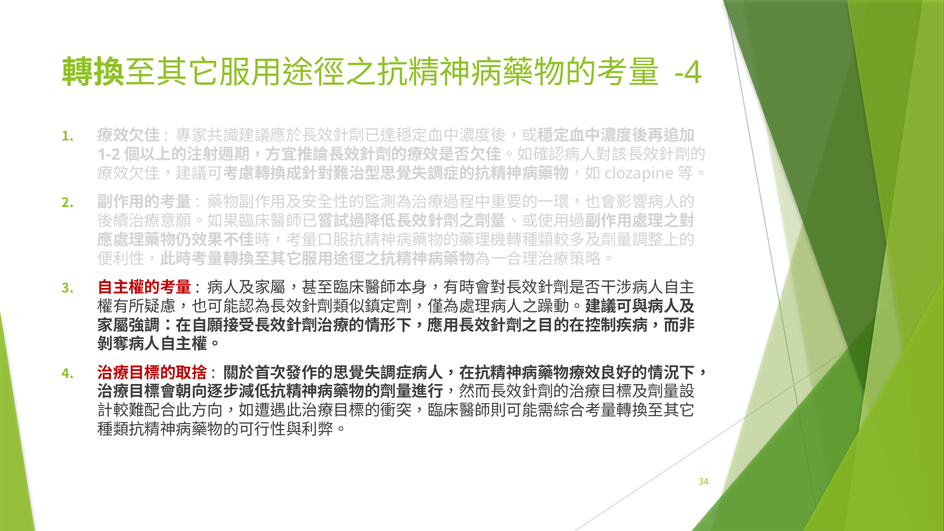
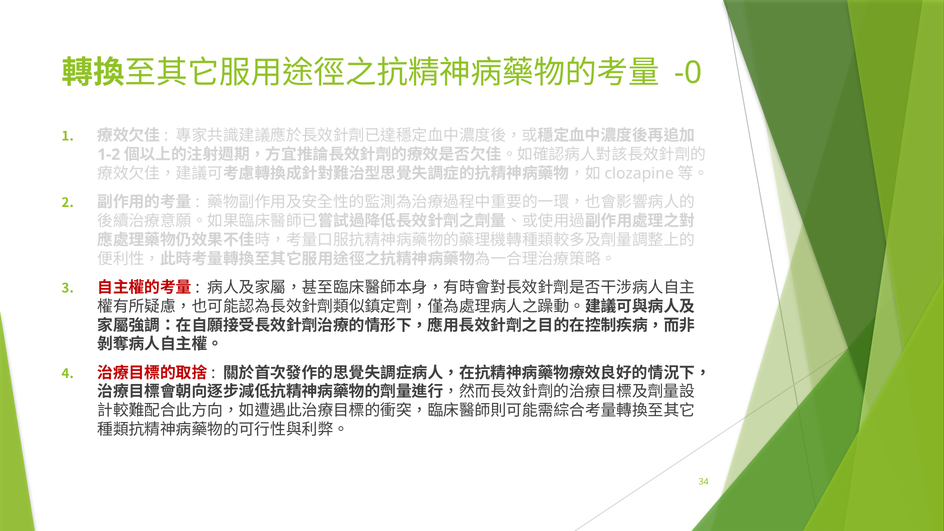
-4: -4 -> -0 (688, 73)
